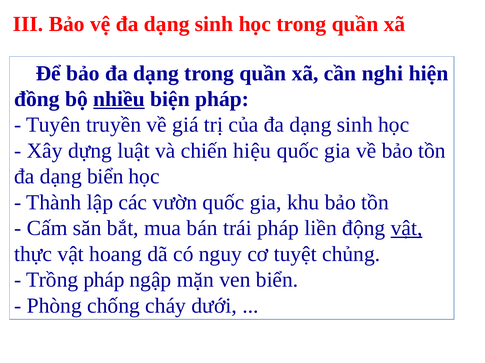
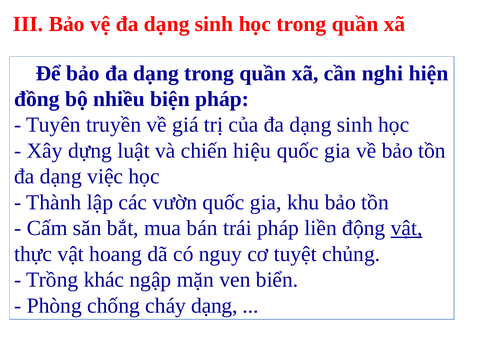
nhiều underline: present -> none (119, 99)
dạng biển: biển -> việc (105, 177)
Trồng pháp: pháp -> khác (104, 280)
cháy dưới: dưới -> dạng (214, 306)
